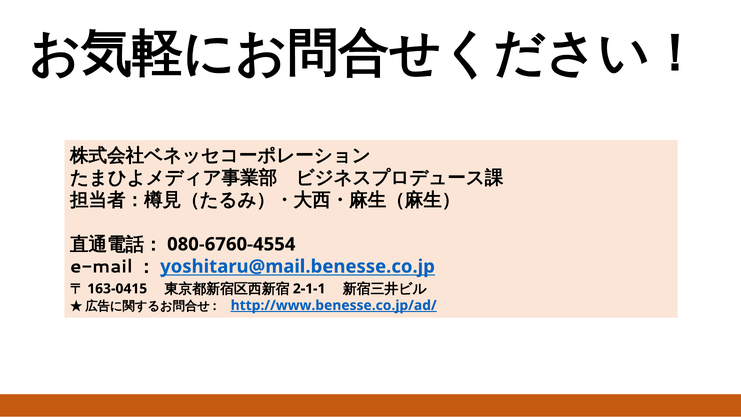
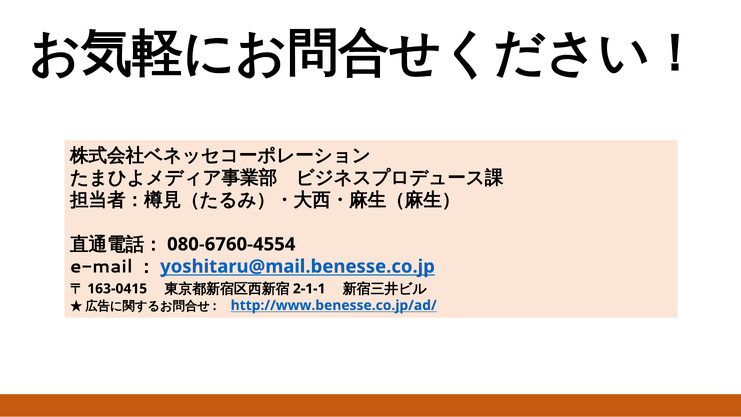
http://www.benesse.co.jp/ad/ underline: present -> none (334, 305)
